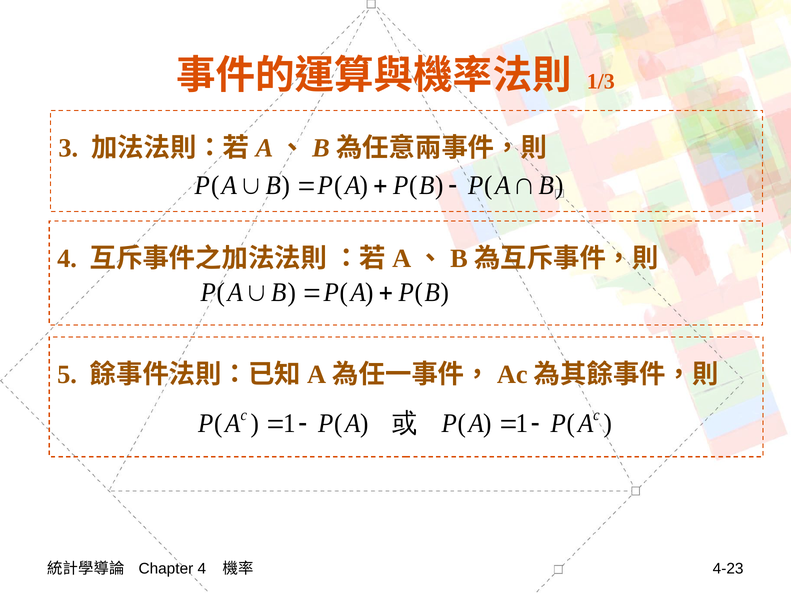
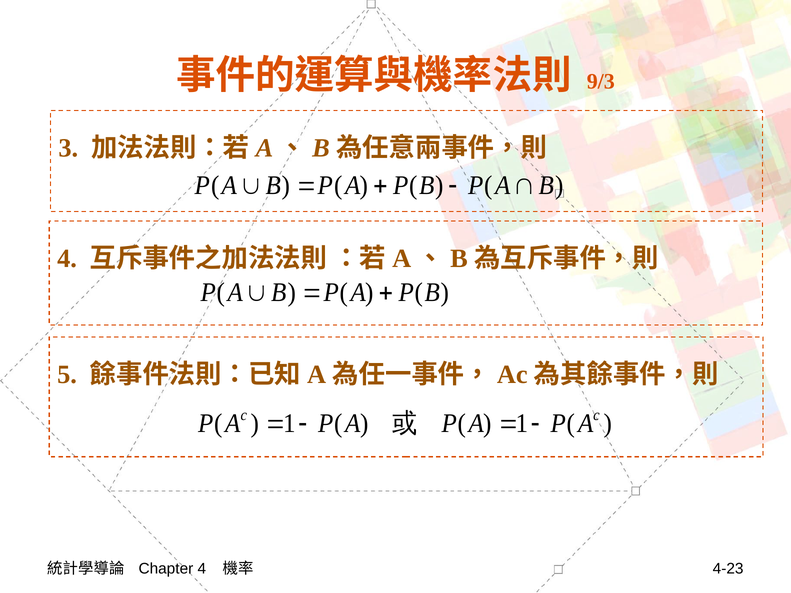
1/3: 1/3 -> 9/3 (601, 82)
